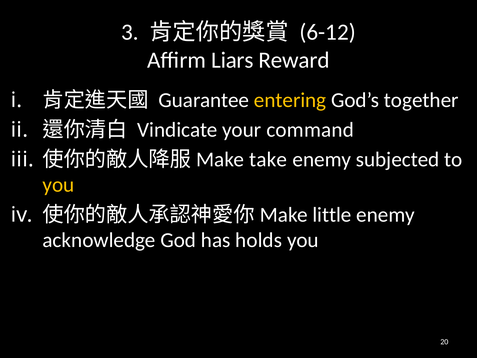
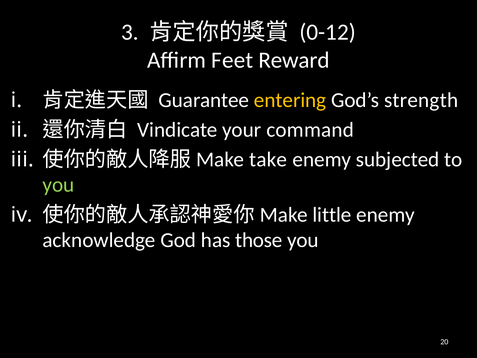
6-12: 6-12 -> 0-12 (328, 32)
Liars: Liars -> Feet (232, 60)
together: together -> strength (421, 100)
you colour: yellow -> light green (58, 185)
holds: holds -> those (259, 240)
